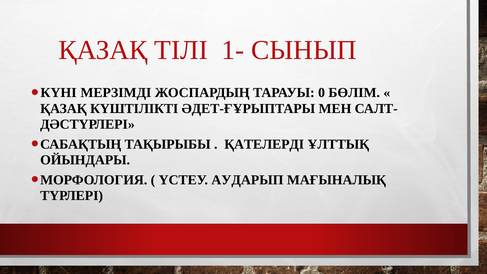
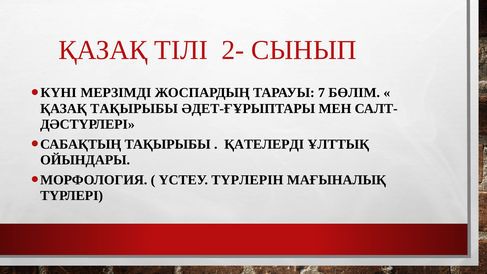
1-: 1- -> 2- (233, 50)
0: 0 -> 7 (322, 93)
ҚАЗАҚ КҮШТІЛІКТІ: КҮШТІЛІКТІ -> ТАҚЫРЫБЫ (134, 109)
АУДАРЫП: АУДАРЫП -> ТҮРЛЕРІН (247, 180)
